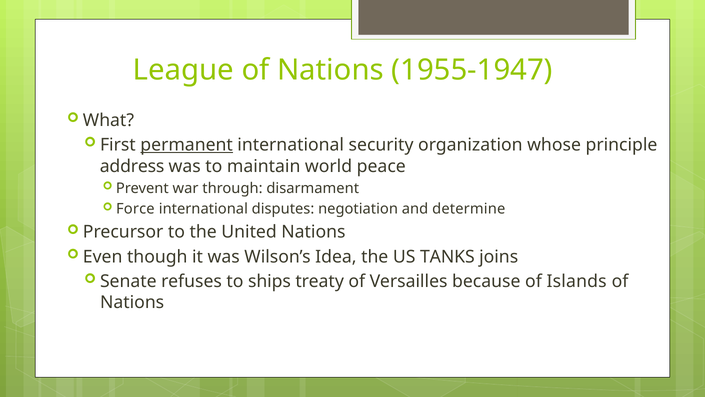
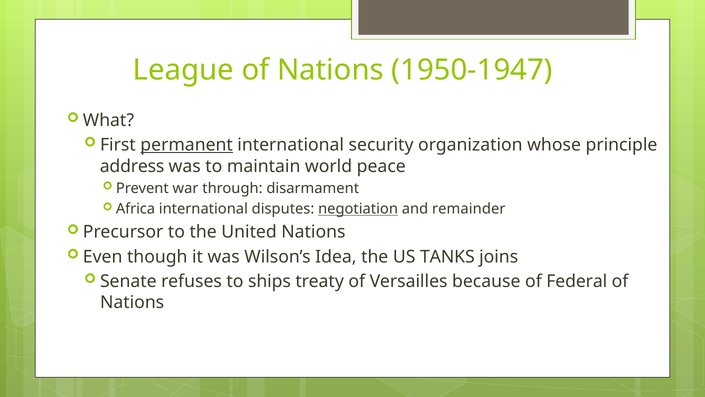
1955-1947: 1955-1947 -> 1950-1947 (472, 70)
Force: Force -> Africa (135, 209)
negotiation underline: none -> present (358, 209)
determine: determine -> remainder (469, 209)
Islands: Islands -> Federal (577, 281)
